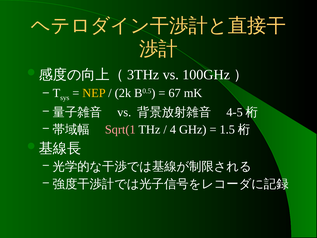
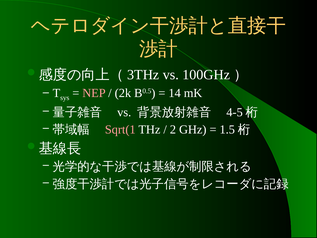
NEP colour: yellow -> pink (94, 93)
67: 67 -> 14 (175, 93)
4: 4 -> 2 (173, 129)
